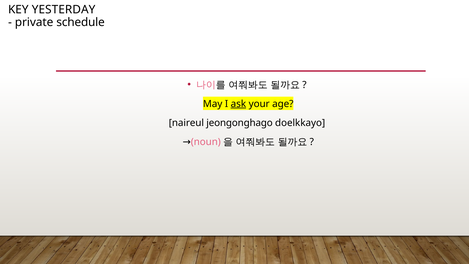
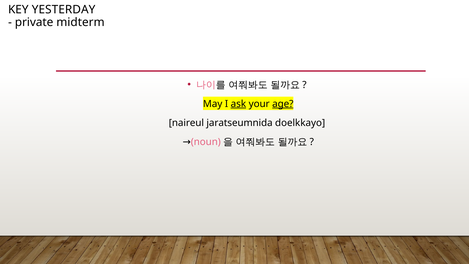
schedule: schedule -> midterm (80, 22)
age underline: none -> present (283, 104)
jeongonghago: jeongonghago -> jaratseumnida (240, 123)
